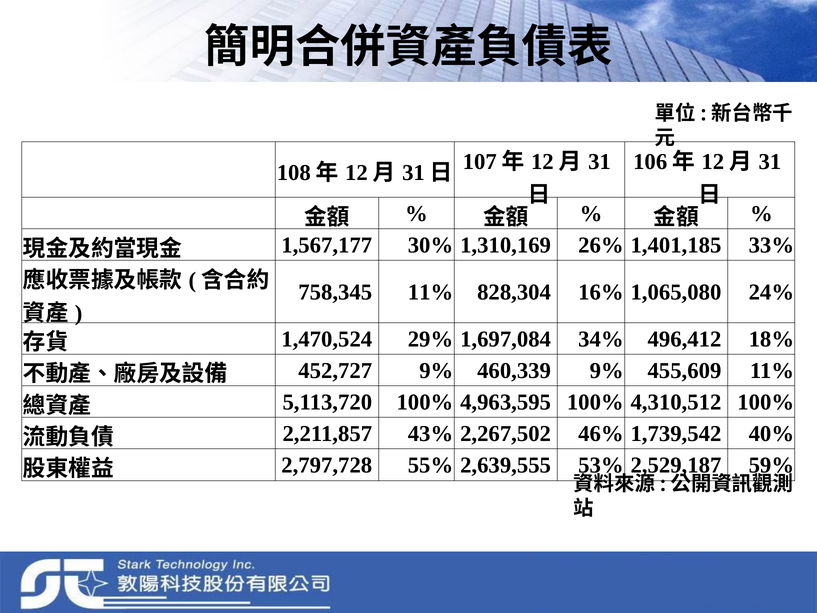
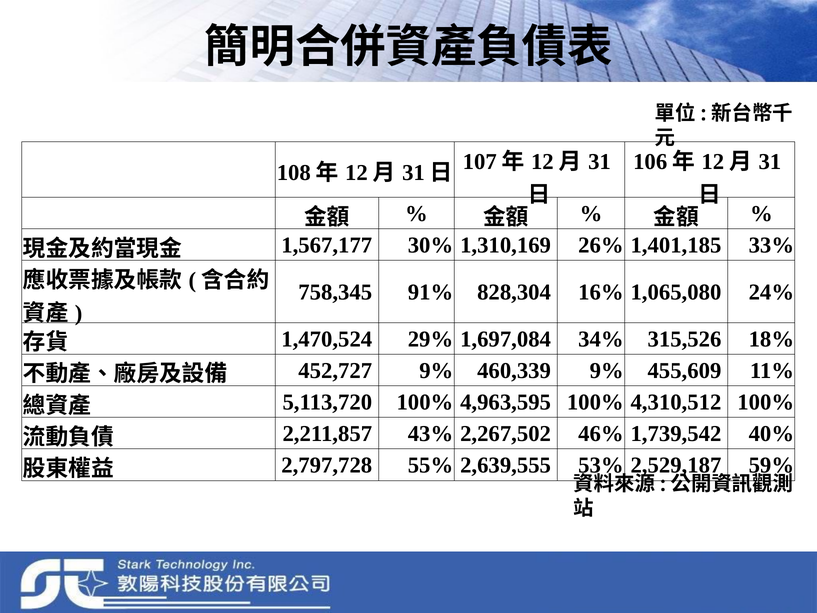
758,345 11%: 11% -> 91% (431, 292)
496,412: 496,412 -> 315,526 (684, 339)
